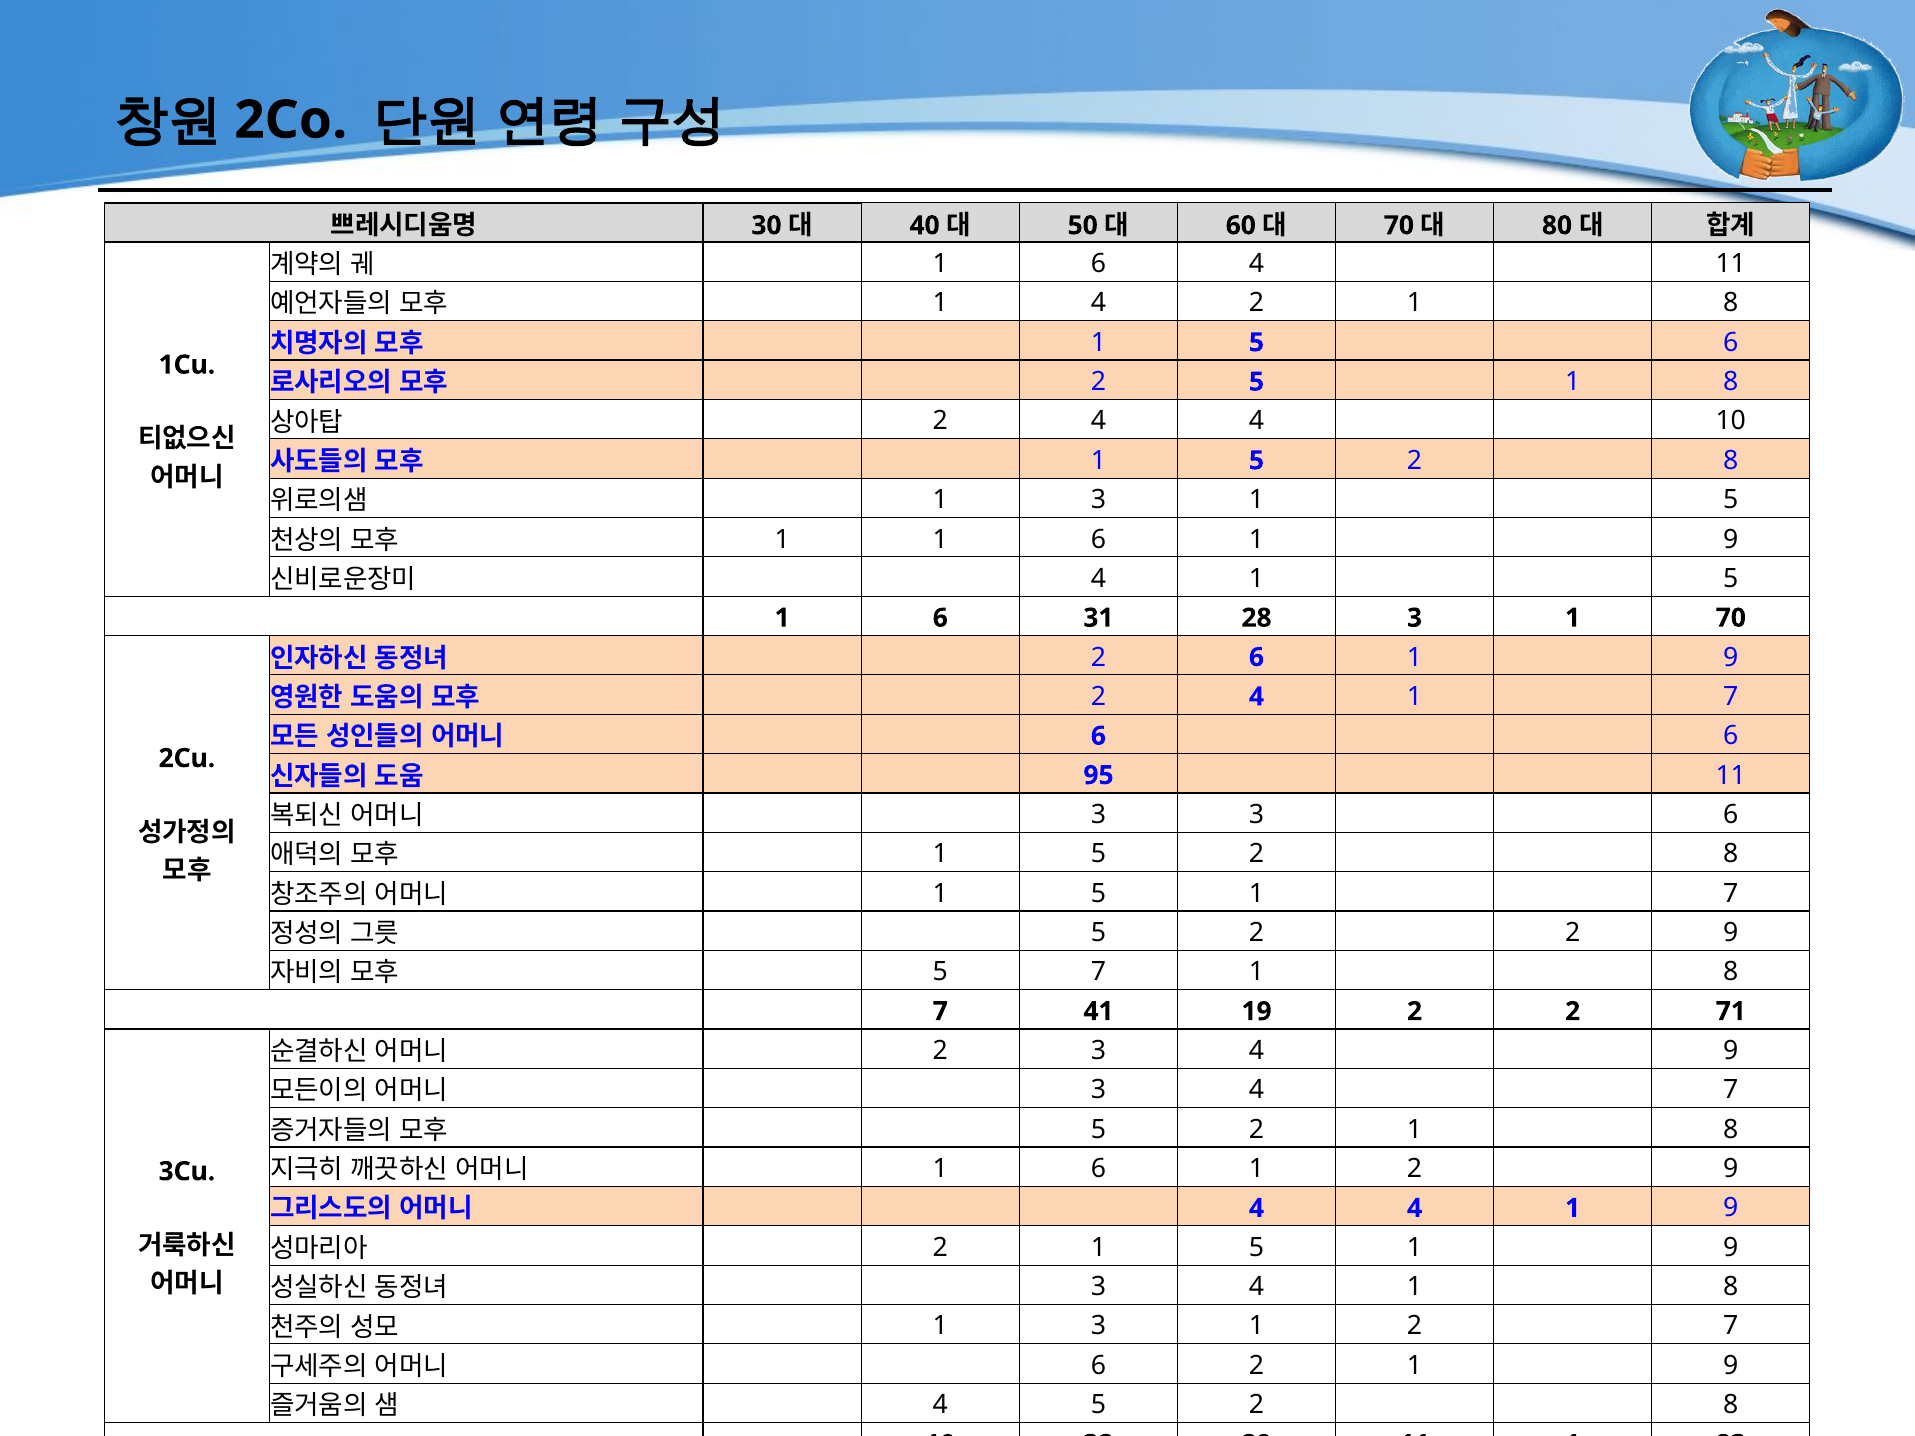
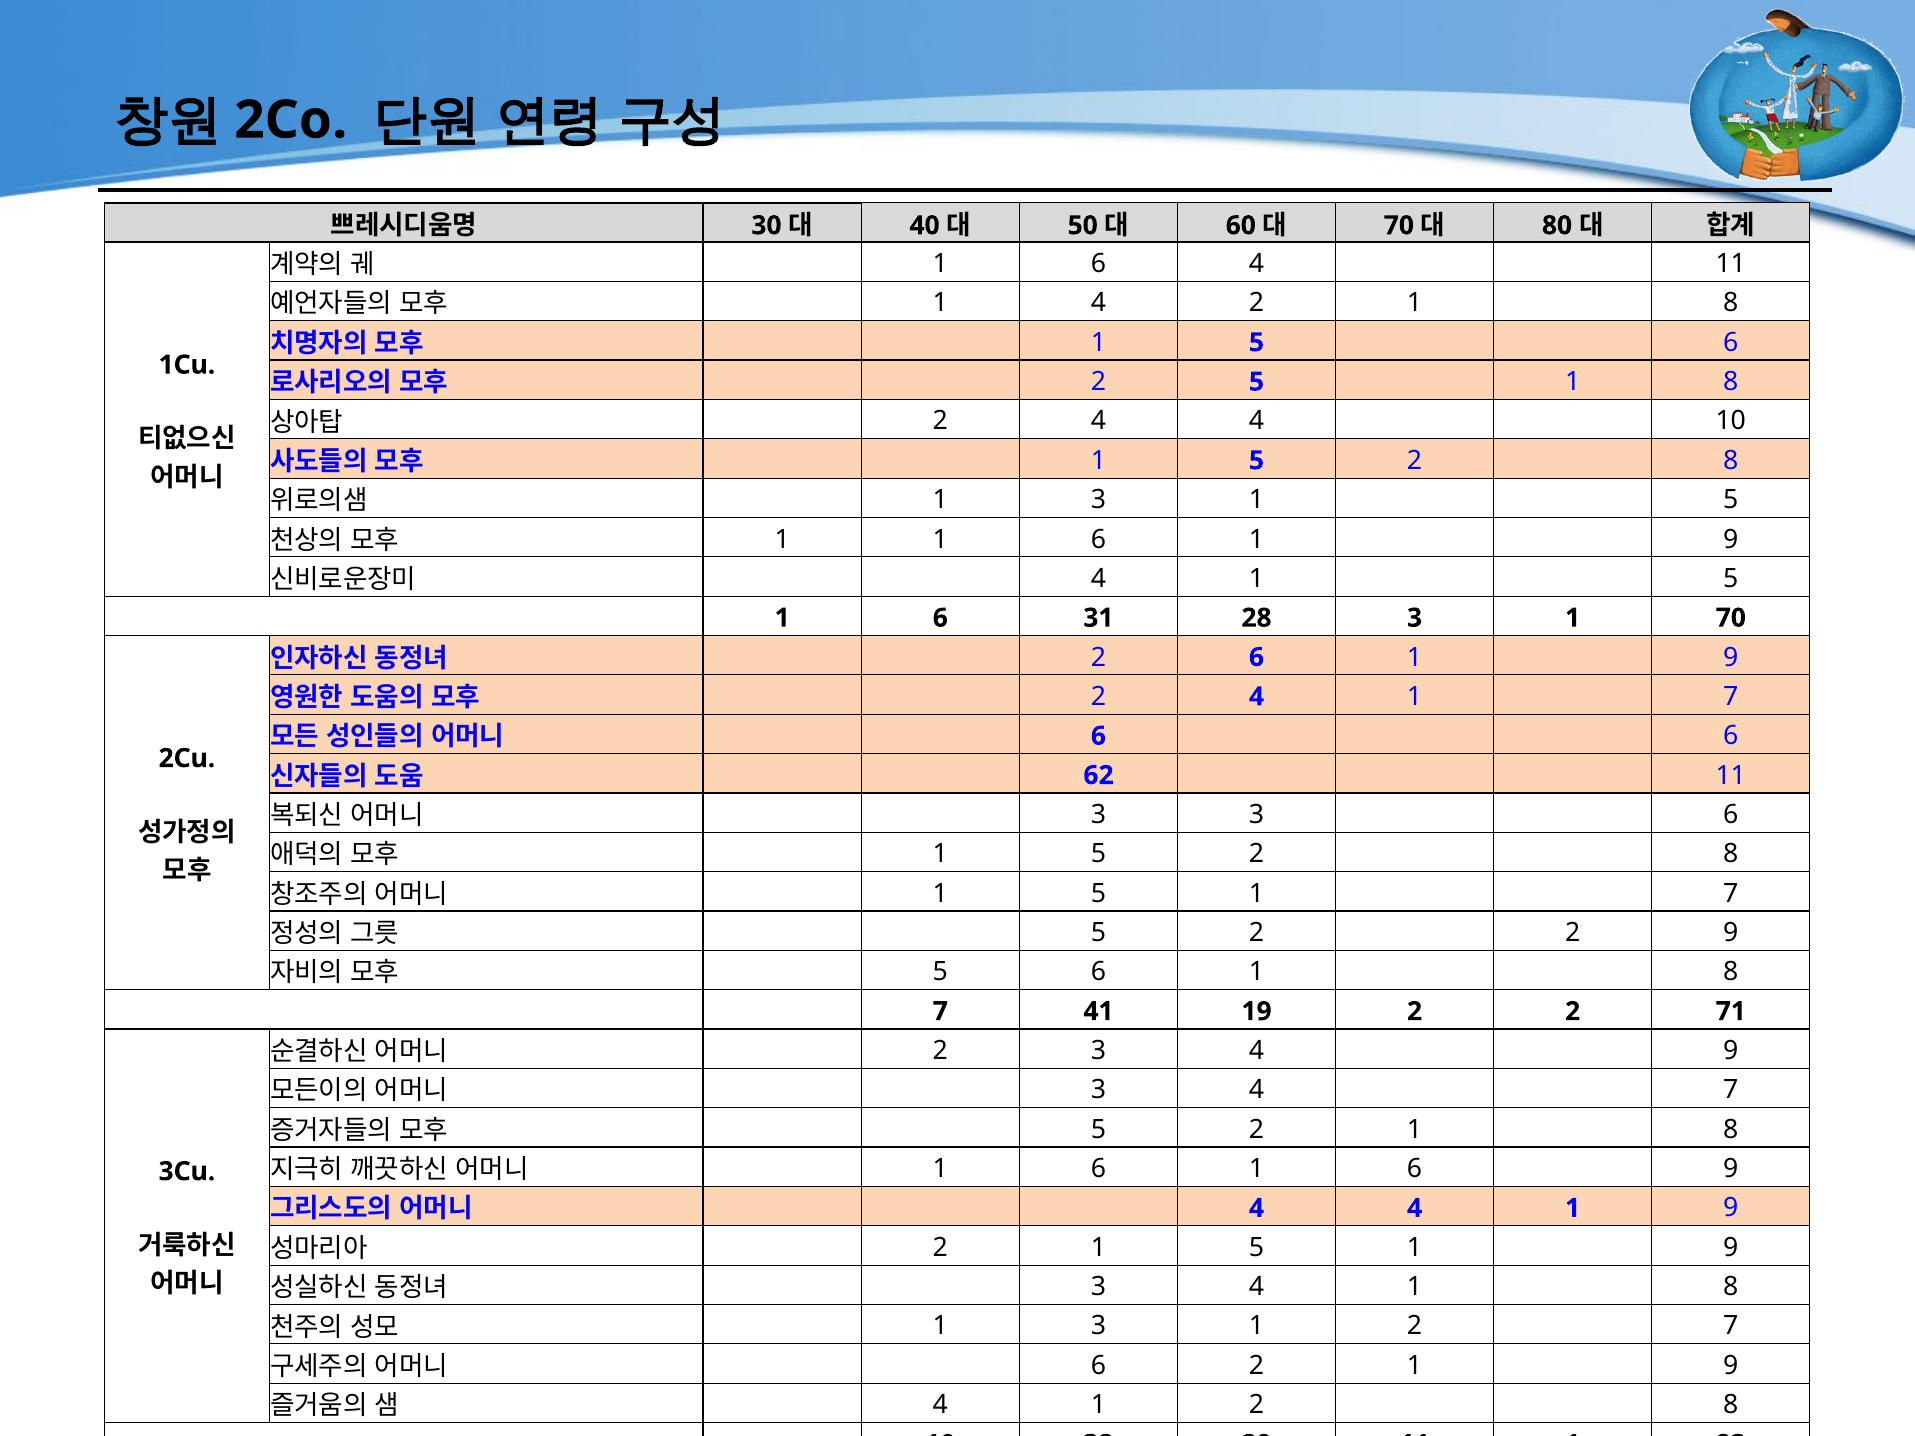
95: 95 -> 62 (1099, 775)
7: 7 -> 6 (1098, 972)
6 1 2: 2 -> 6 (1415, 1169)
5: 5 -> 1 (1098, 1405)
